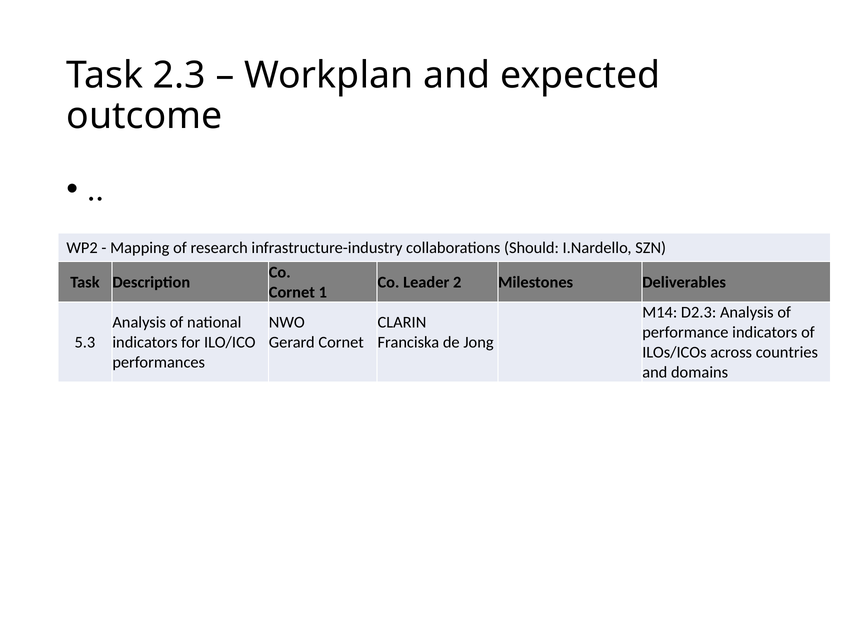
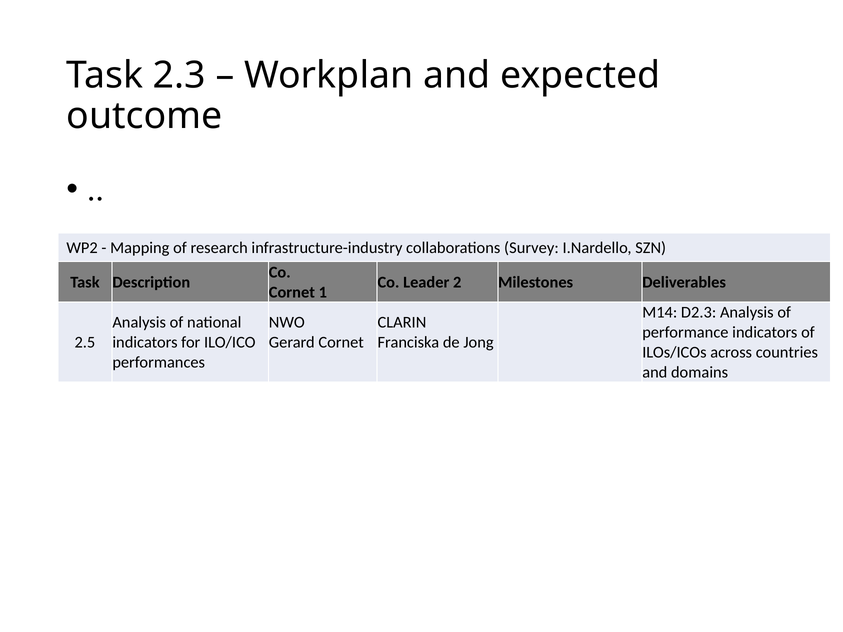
Should: Should -> Survey (531, 248)
5.3: 5.3 -> 2.5 (85, 343)
